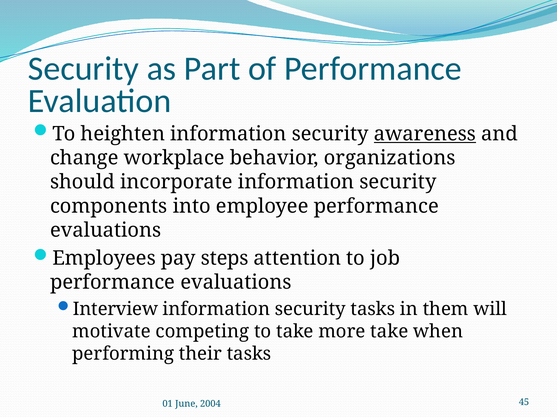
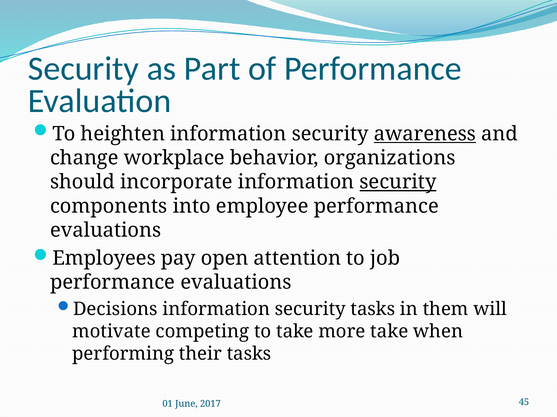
security underline: none -> present (398, 182)
steps: steps -> open (225, 259)
Interview: Interview -> Decisions (115, 310)
2004: 2004 -> 2017 (210, 404)
